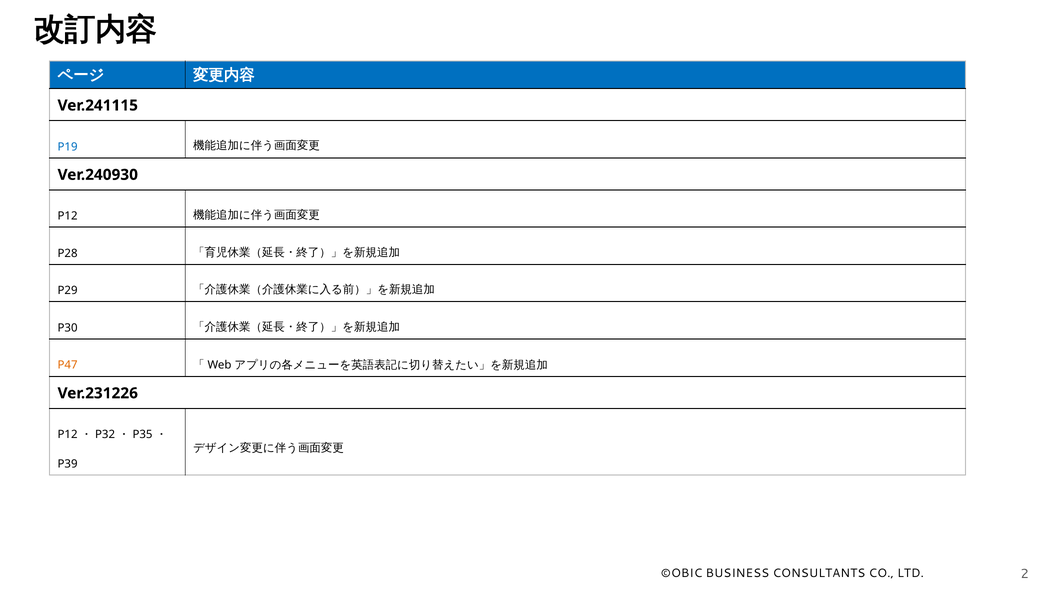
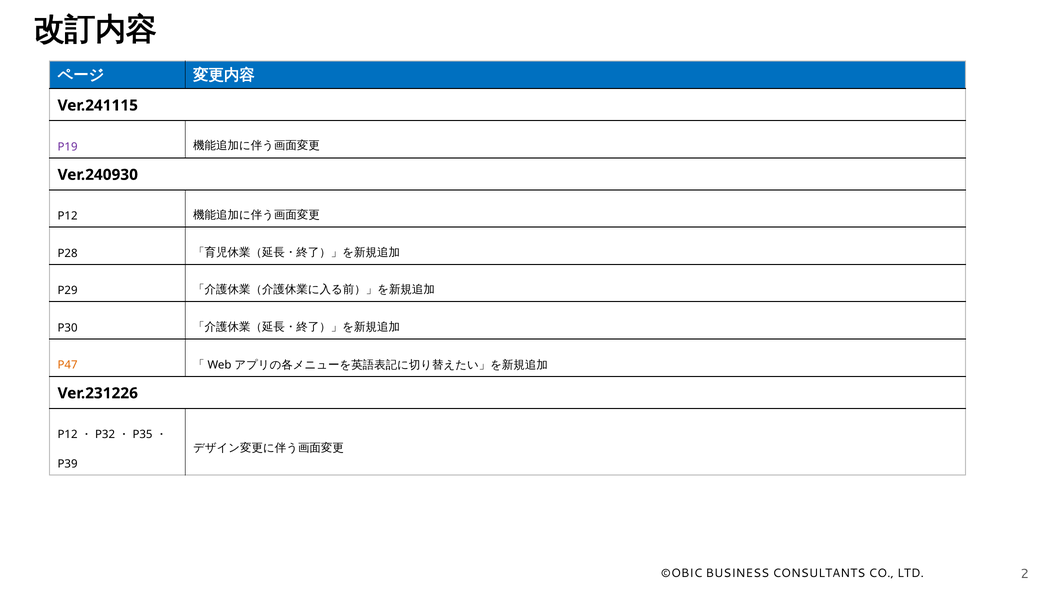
P19 colour: blue -> purple (68, 147)
